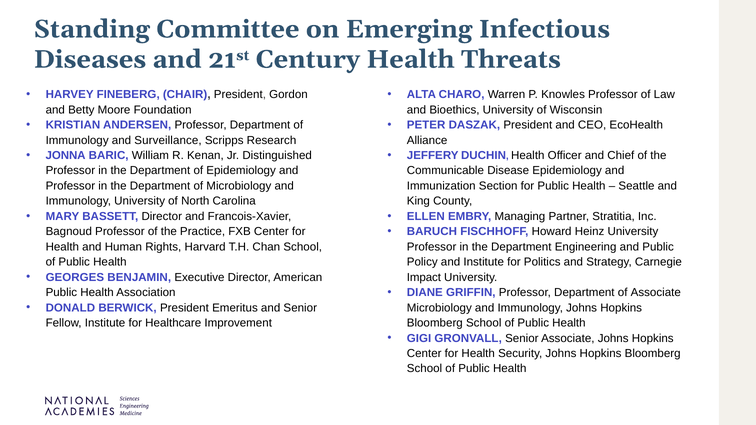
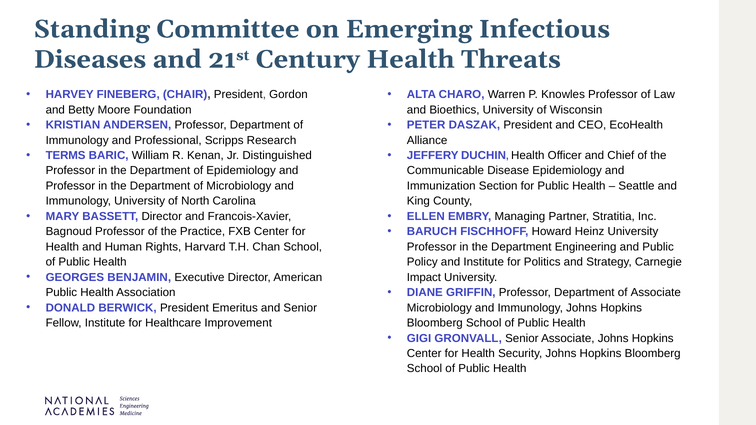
Surveillance: Surveillance -> Professional (168, 140)
JONNA: JONNA -> TERMS (66, 156)
